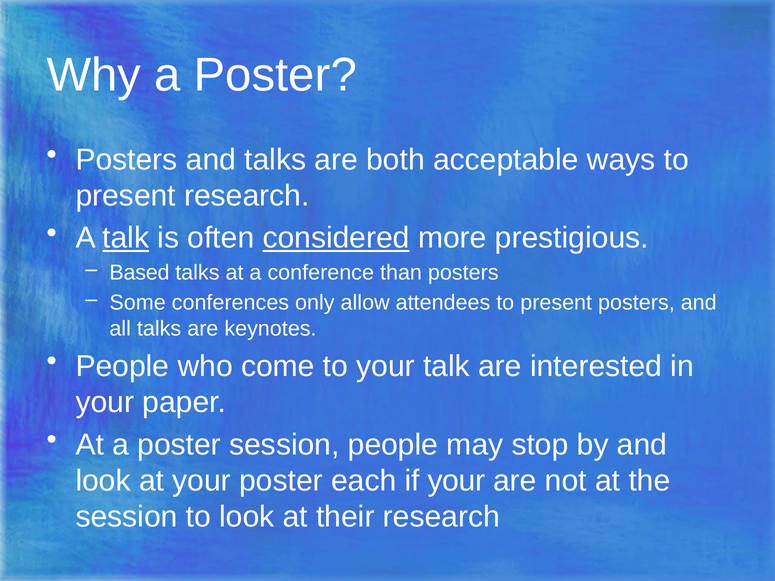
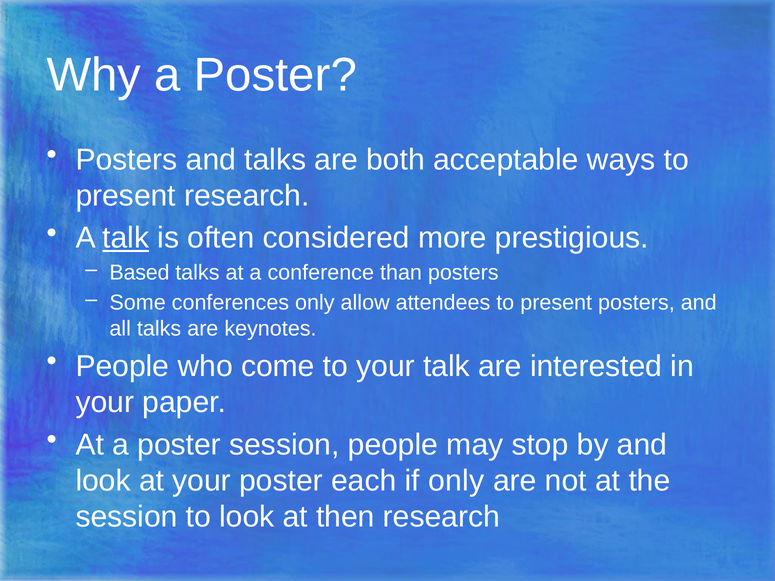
considered underline: present -> none (336, 238)
if your: your -> only (456, 481)
their: their -> then (345, 517)
